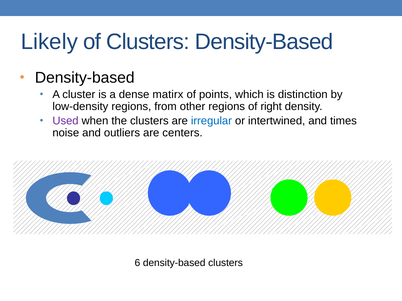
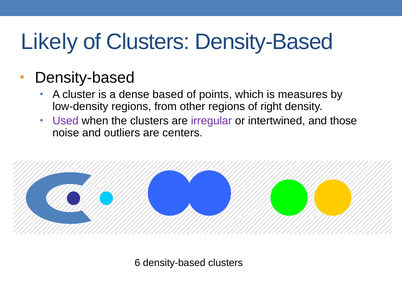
matirx: matirx -> based (168, 95)
distinction: distinction -> measures (303, 95)
irregular colour: blue -> purple (211, 121)
times: times -> those (344, 121)
